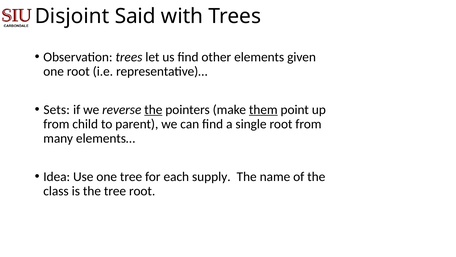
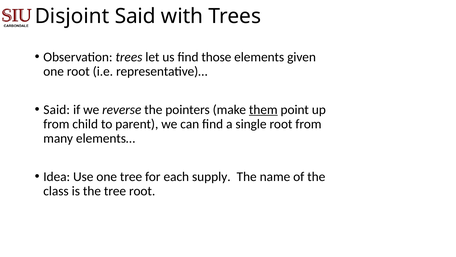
other: other -> those (216, 57)
Sets: Sets -> Said (57, 109)
the underline: present -> none (153, 109)
